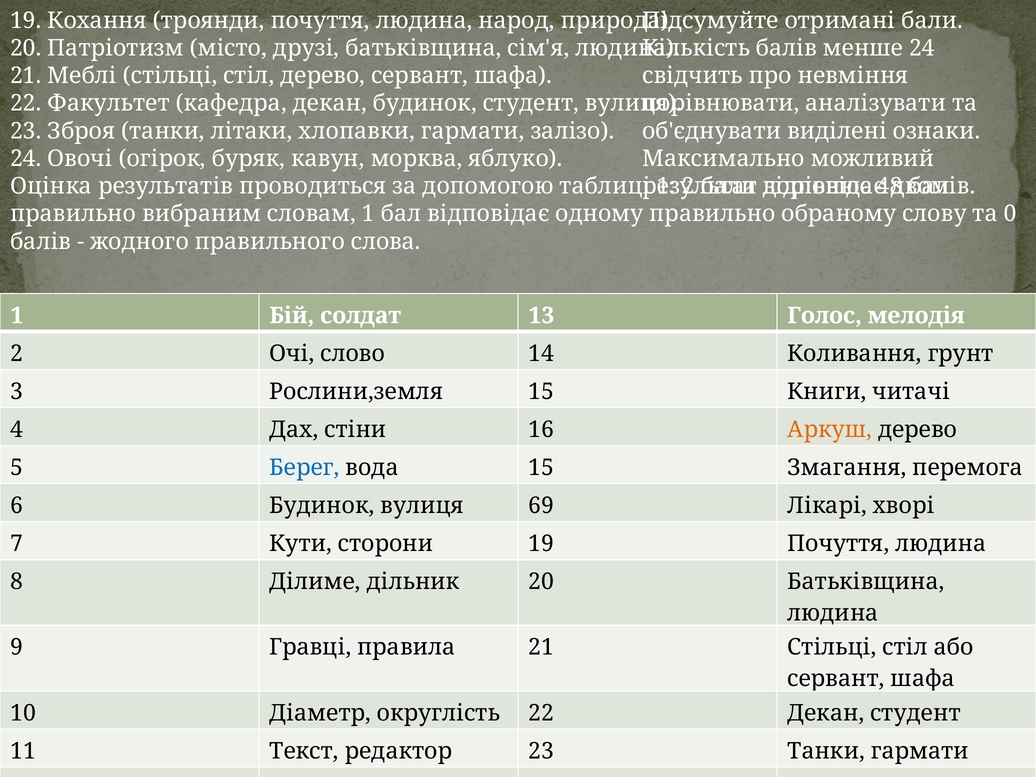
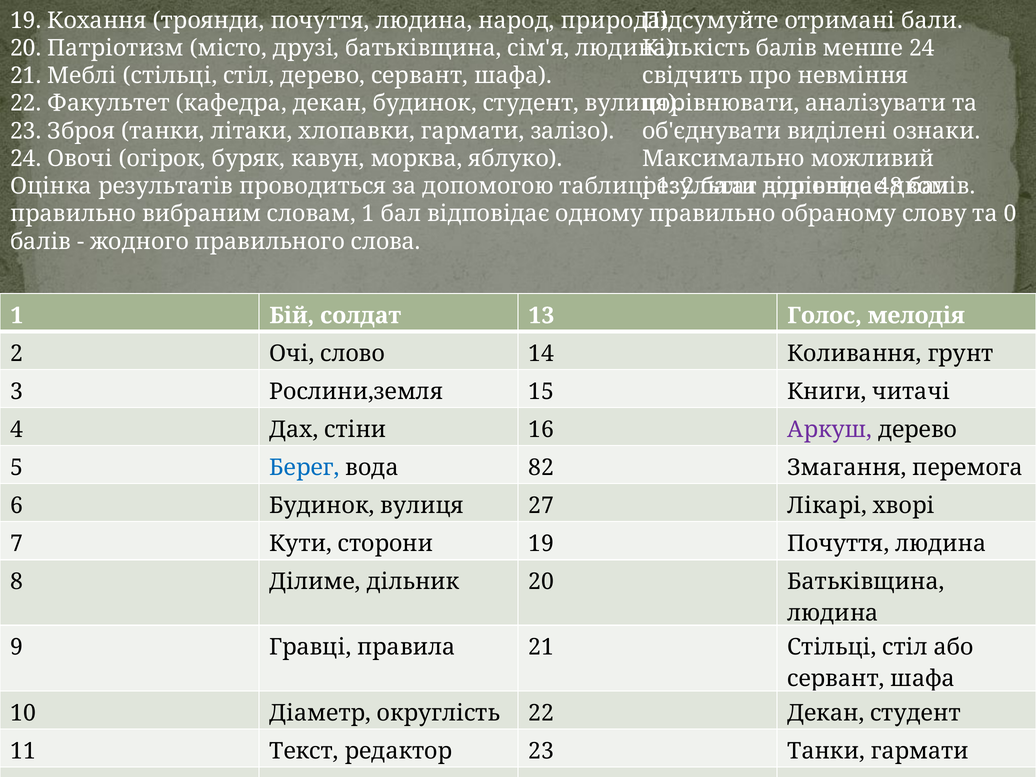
Аркуш colour: orange -> purple (830, 430)
вода 15: 15 -> 82 (541, 468)
69: 69 -> 27 (541, 506)
